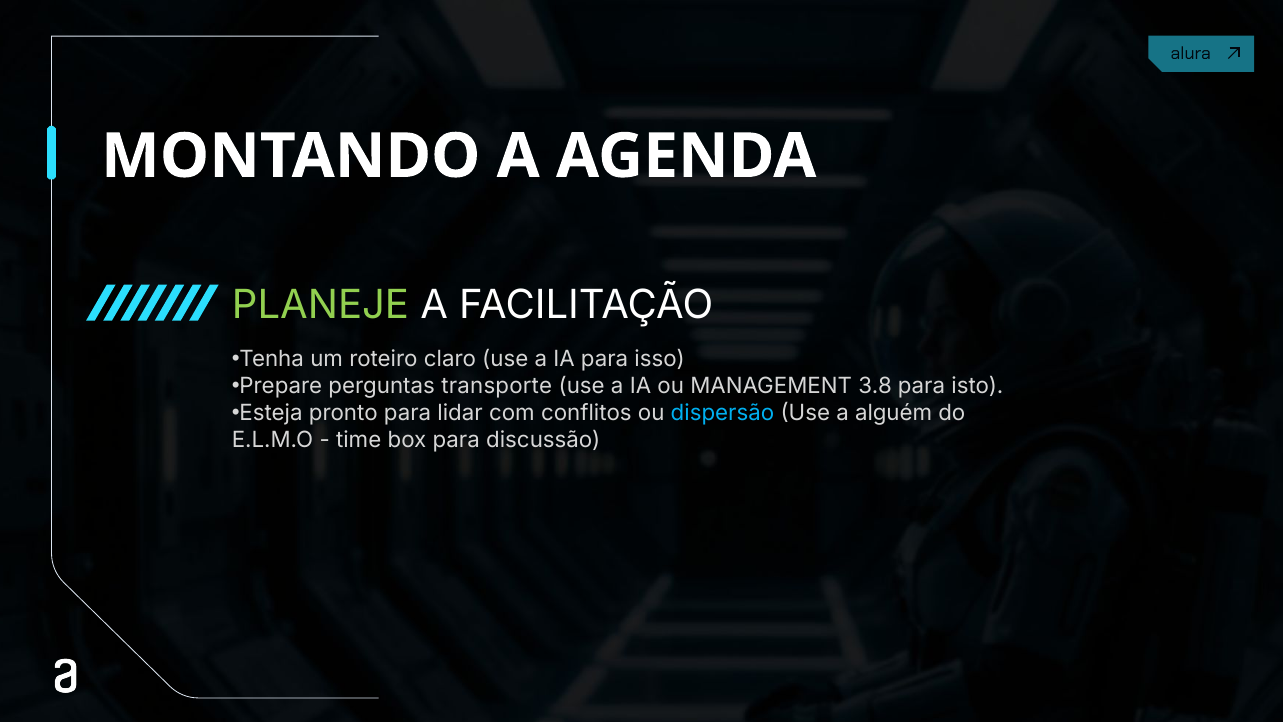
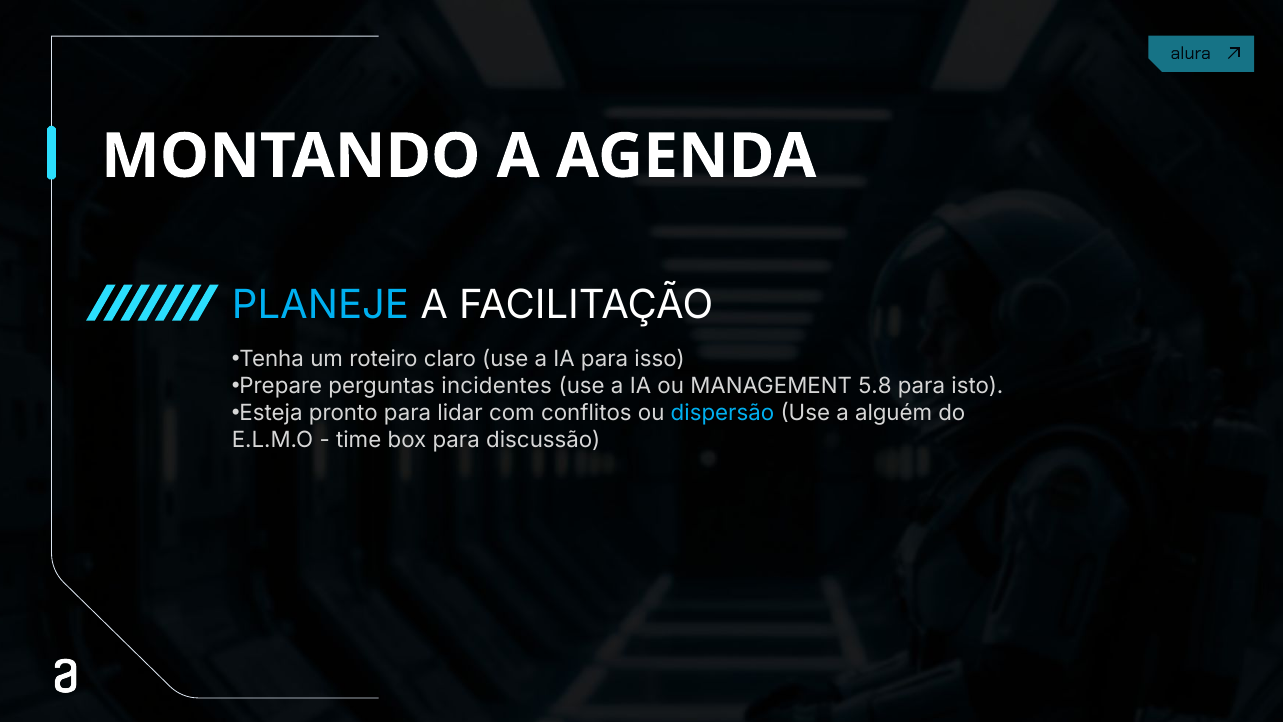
PLANEJE colour: light green -> light blue (321, 305)
transporte: transporte -> incidentes (497, 386)
3.8: 3.8 -> 5.8 (875, 386)
